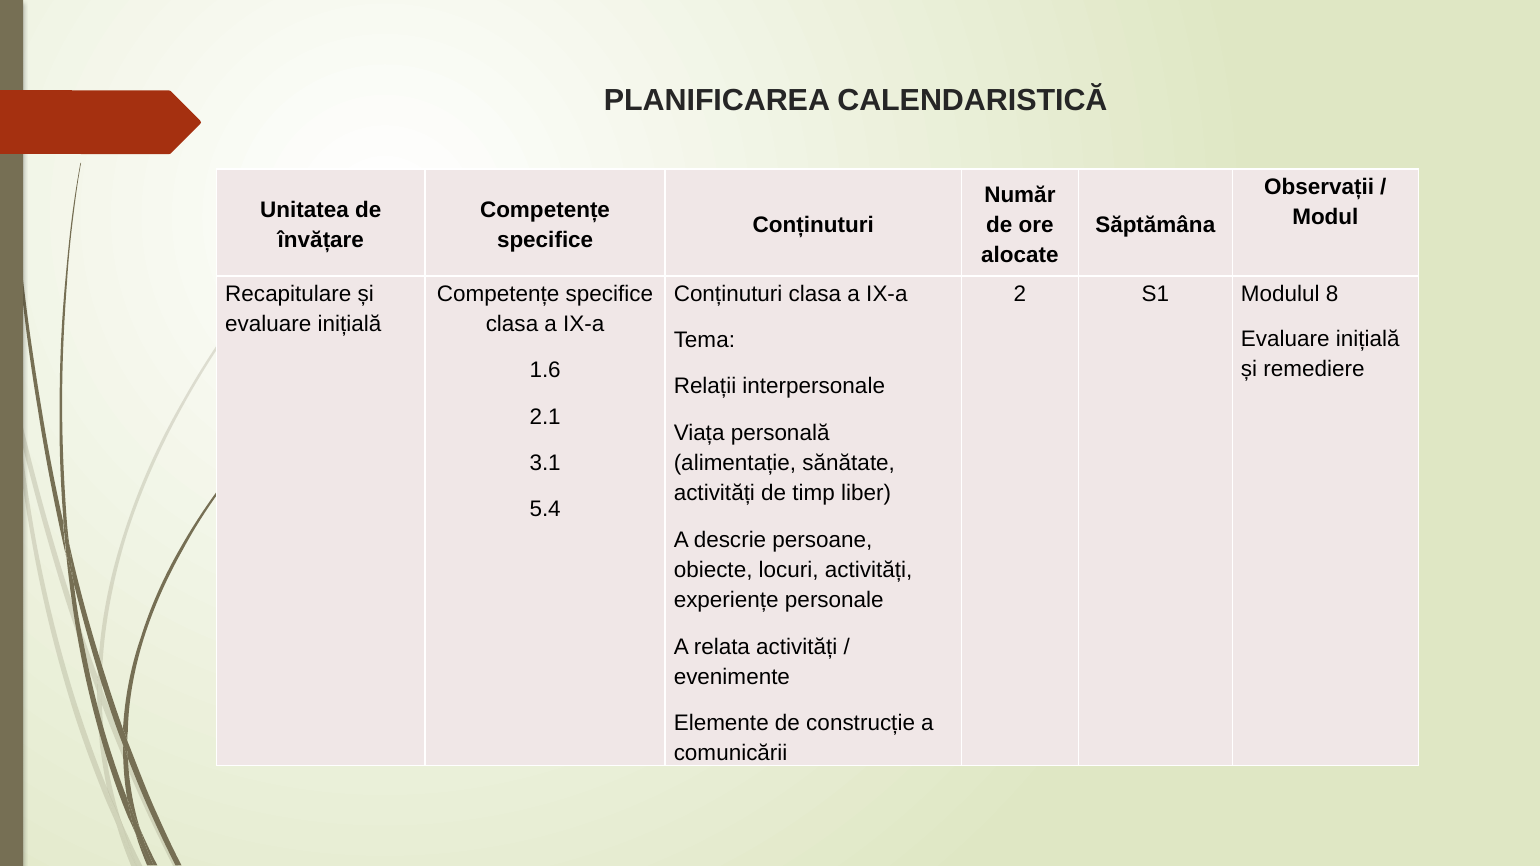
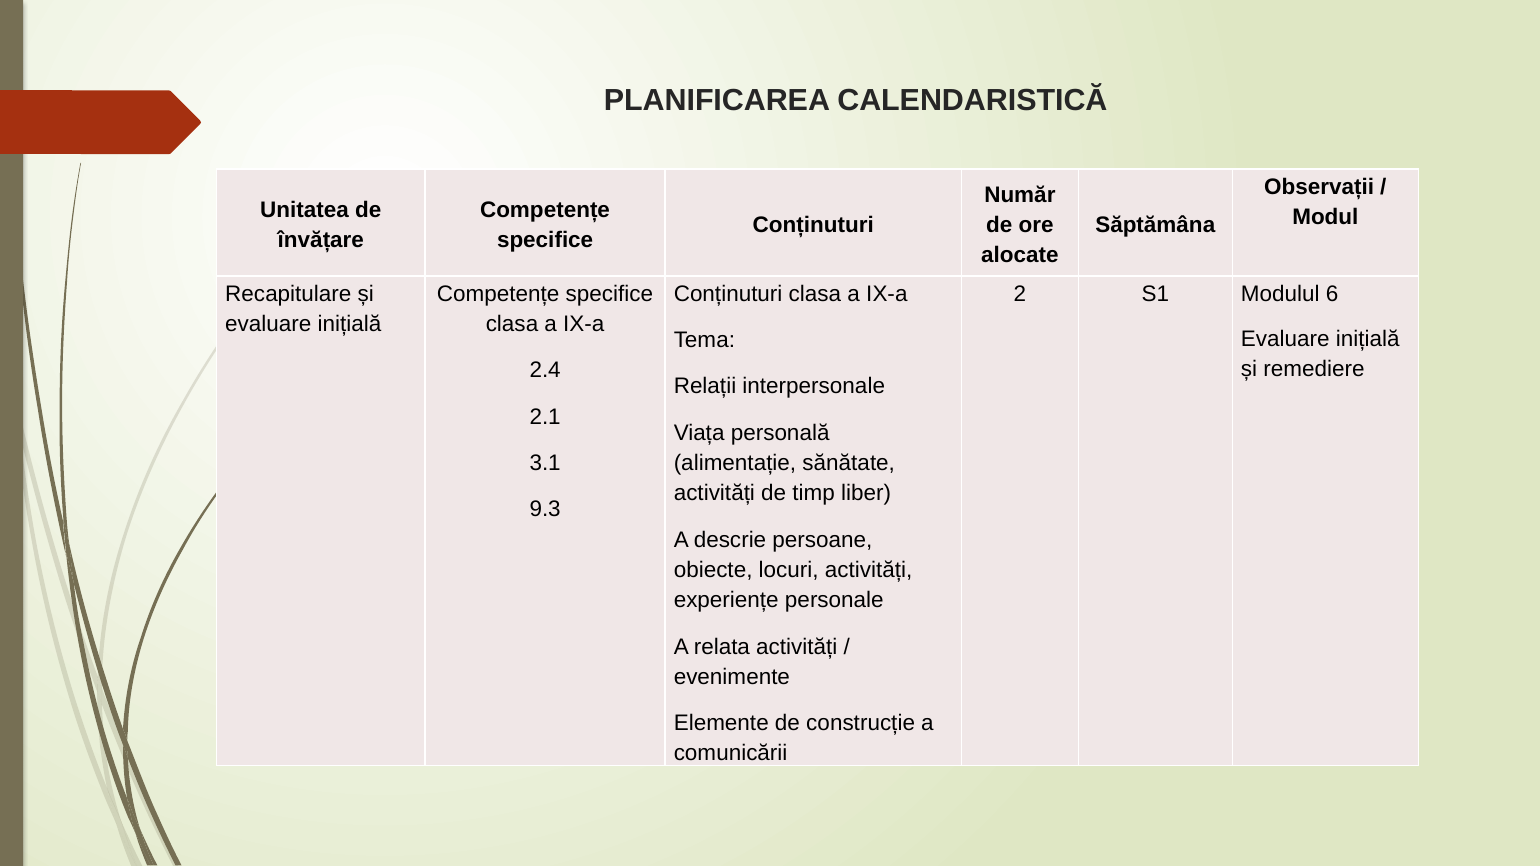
8: 8 -> 6 (1332, 294)
1.6: 1.6 -> 2.4 (545, 371)
5.4: 5.4 -> 9.3 (545, 510)
